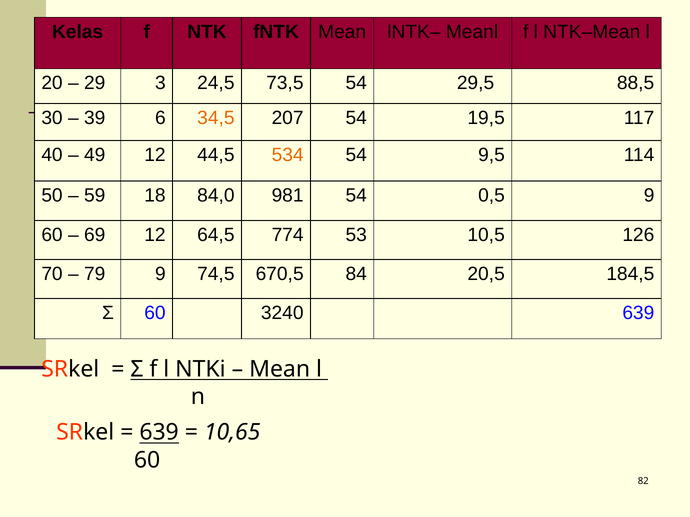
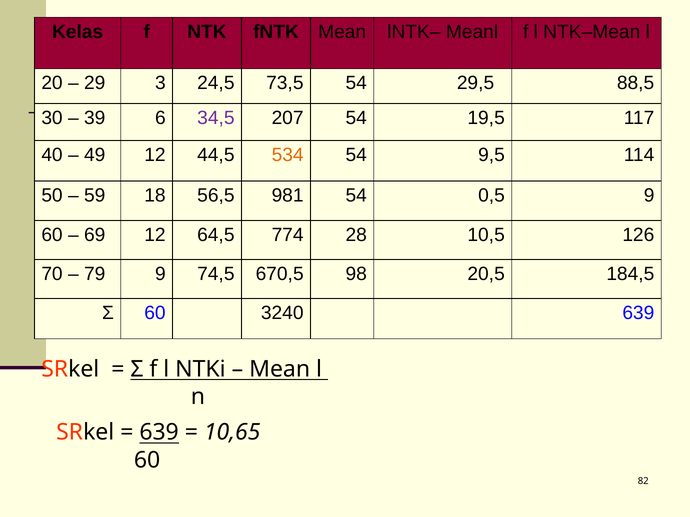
34,5 colour: orange -> purple (216, 118)
84,0: 84,0 -> 56,5 (216, 196)
53: 53 -> 28 (356, 235)
84: 84 -> 98 (356, 274)
